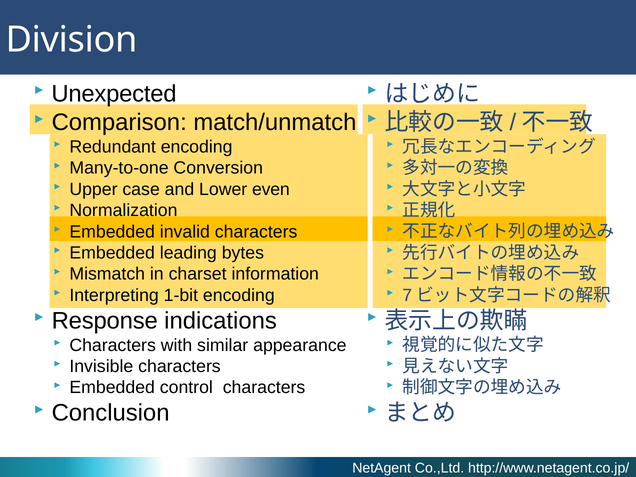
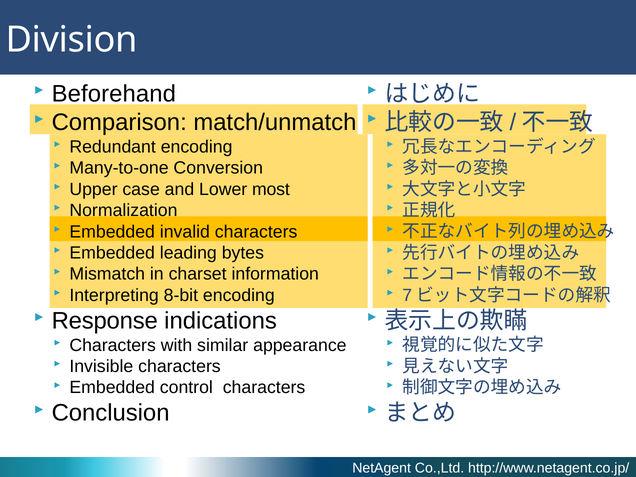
Unexpected: Unexpected -> Beforehand (114, 94)
even: even -> most (271, 189)
1-bit: 1-bit -> 8-bit (181, 295)
